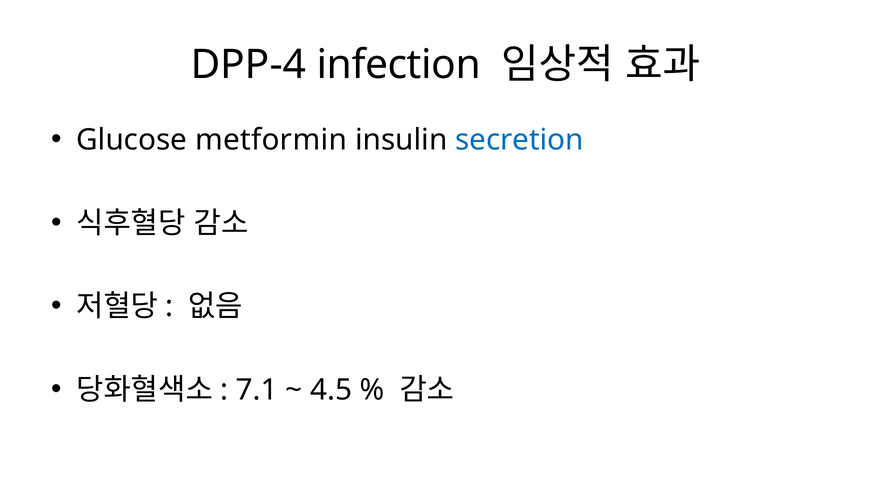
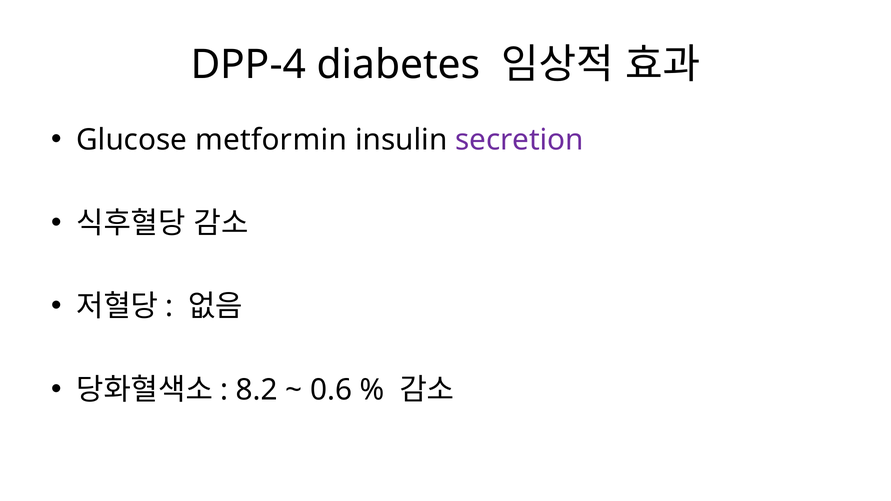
infection: infection -> diabetes (399, 65)
secretion colour: blue -> purple (519, 140)
7.1: 7.1 -> 8.2 (257, 390)
4.5: 4.5 -> 0.6 (331, 390)
